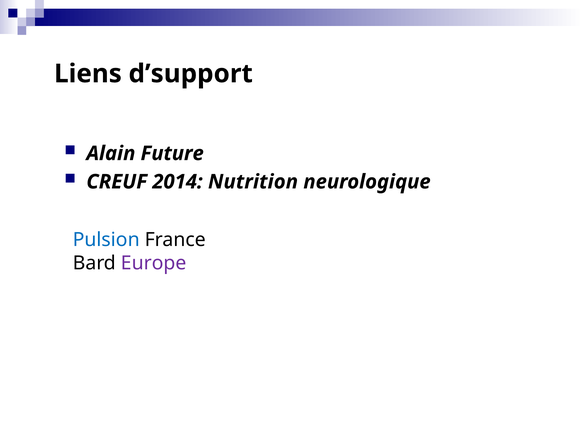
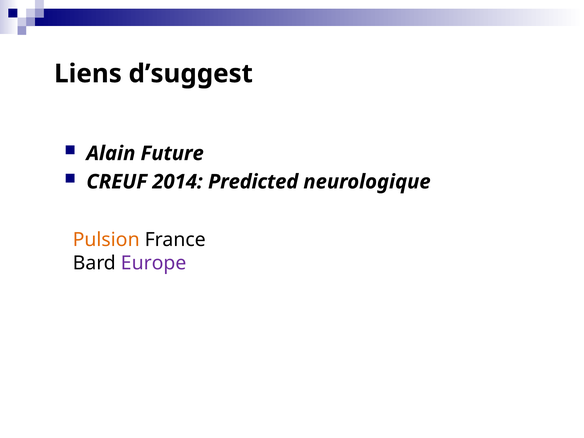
d’support: d’support -> d’suggest (191, 74)
Nutrition: Nutrition -> Predicted (253, 182)
Pulsion colour: blue -> orange (106, 240)
